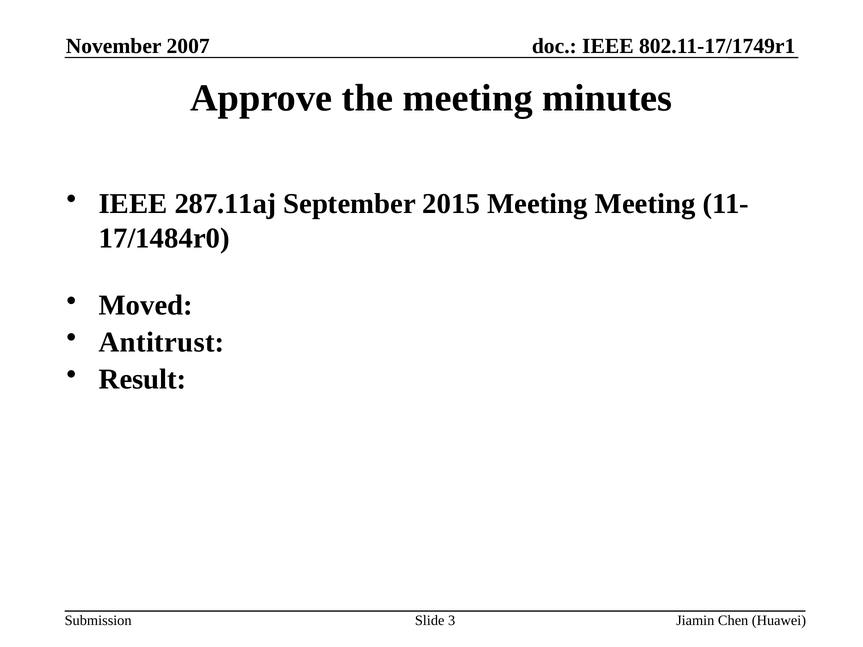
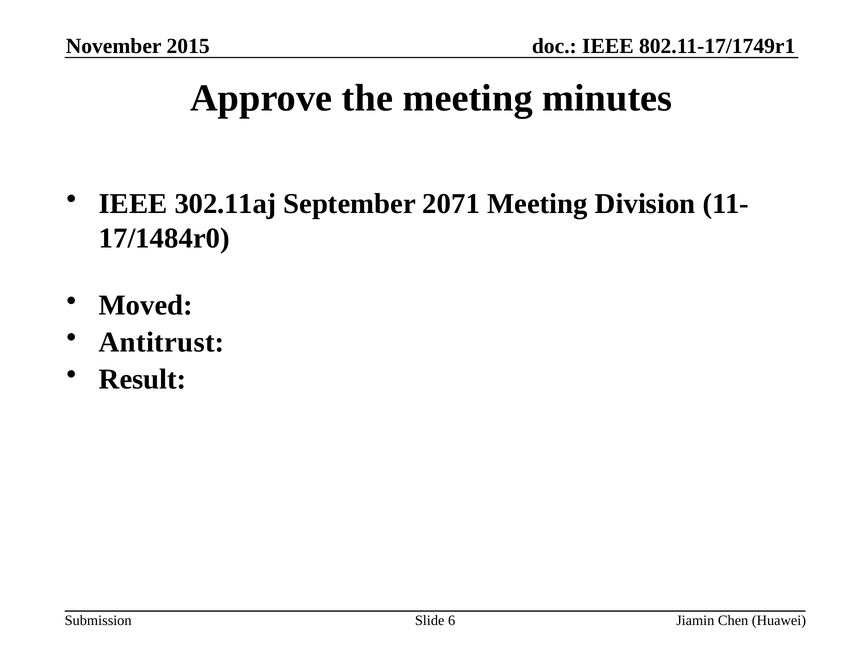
2007: 2007 -> 2015 (188, 46)
287.11aj: 287.11aj -> 302.11aj (226, 204)
2015: 2015 -> 2071 (451, 204)
Meeting Meeting: Meeting -> Division (645, 204)
3: 3 -> 6 (452, 621)
